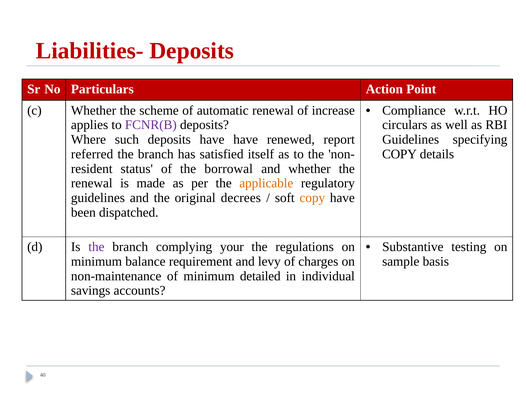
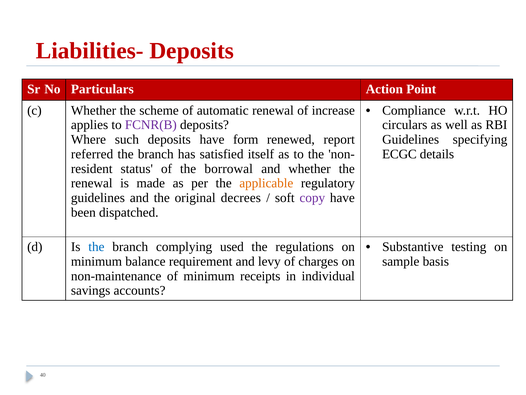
have have: have -> form (246, 139)
COPY: COPY -> ECGC (399, 154)
copy colour: orange -> purple (312, 198)
the colour: purple -> blue (96, 247)
your: your -> used (232, 247)
detailed: detailed -> receipts (260, 276)
